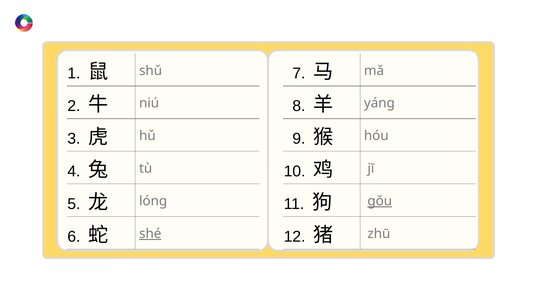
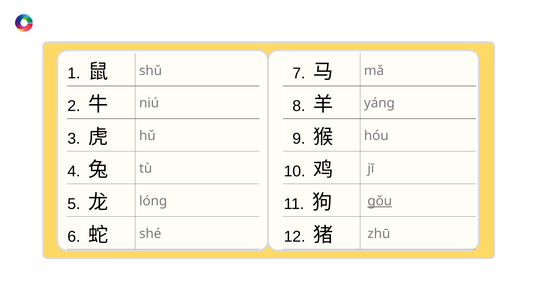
shé underline: present -> none (150, 234)
